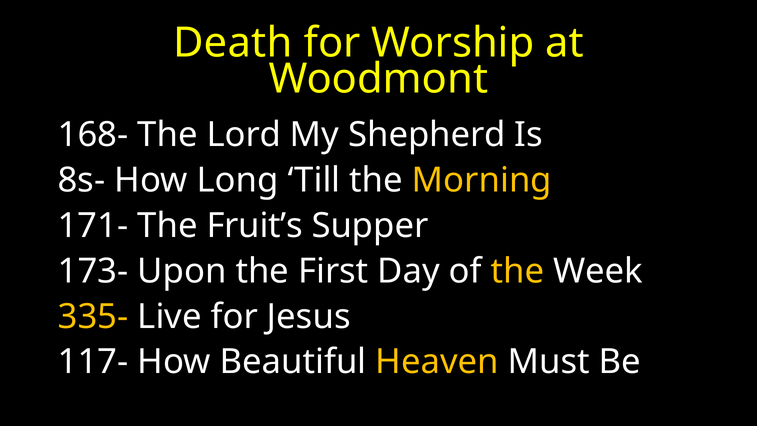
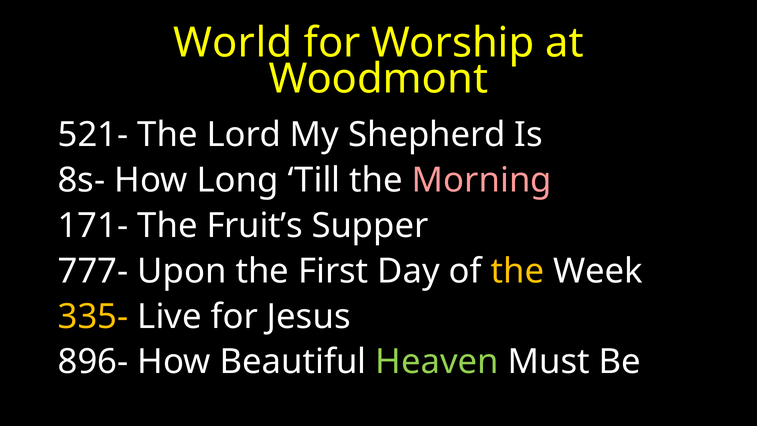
Death: Death -> World (233, 43)
168-: 168- -> 521- (93, 135)
Morning colour: yellow -> pink (482, 180)
173-: 173- -> 777- (93, 271)
117-: 117- -> 896- (93, 362)
Heaven colour: yellow -> light green (437, 362)
